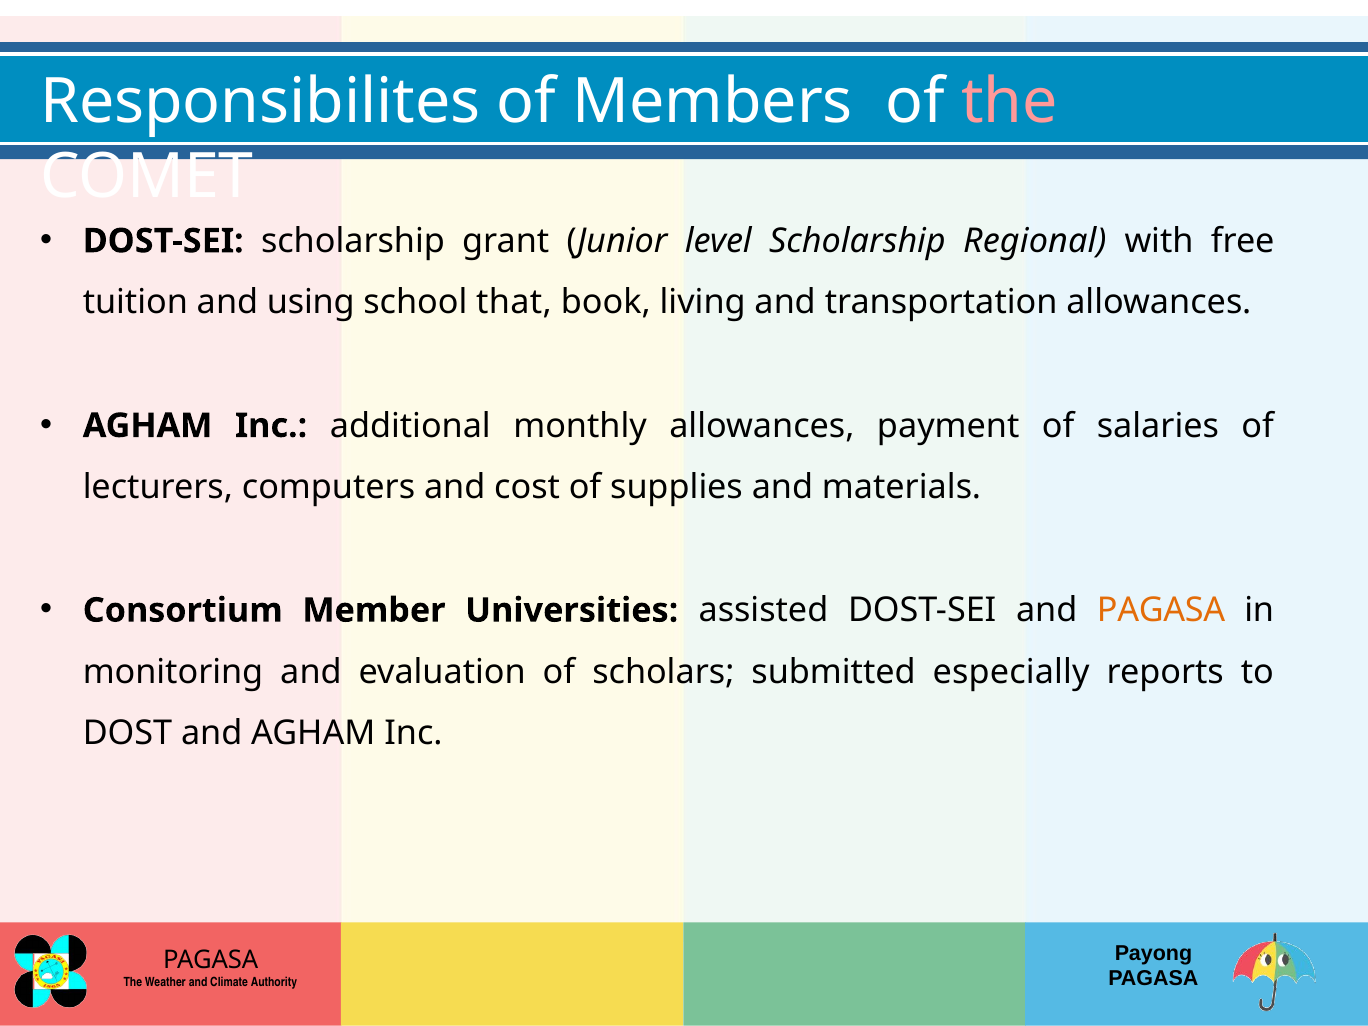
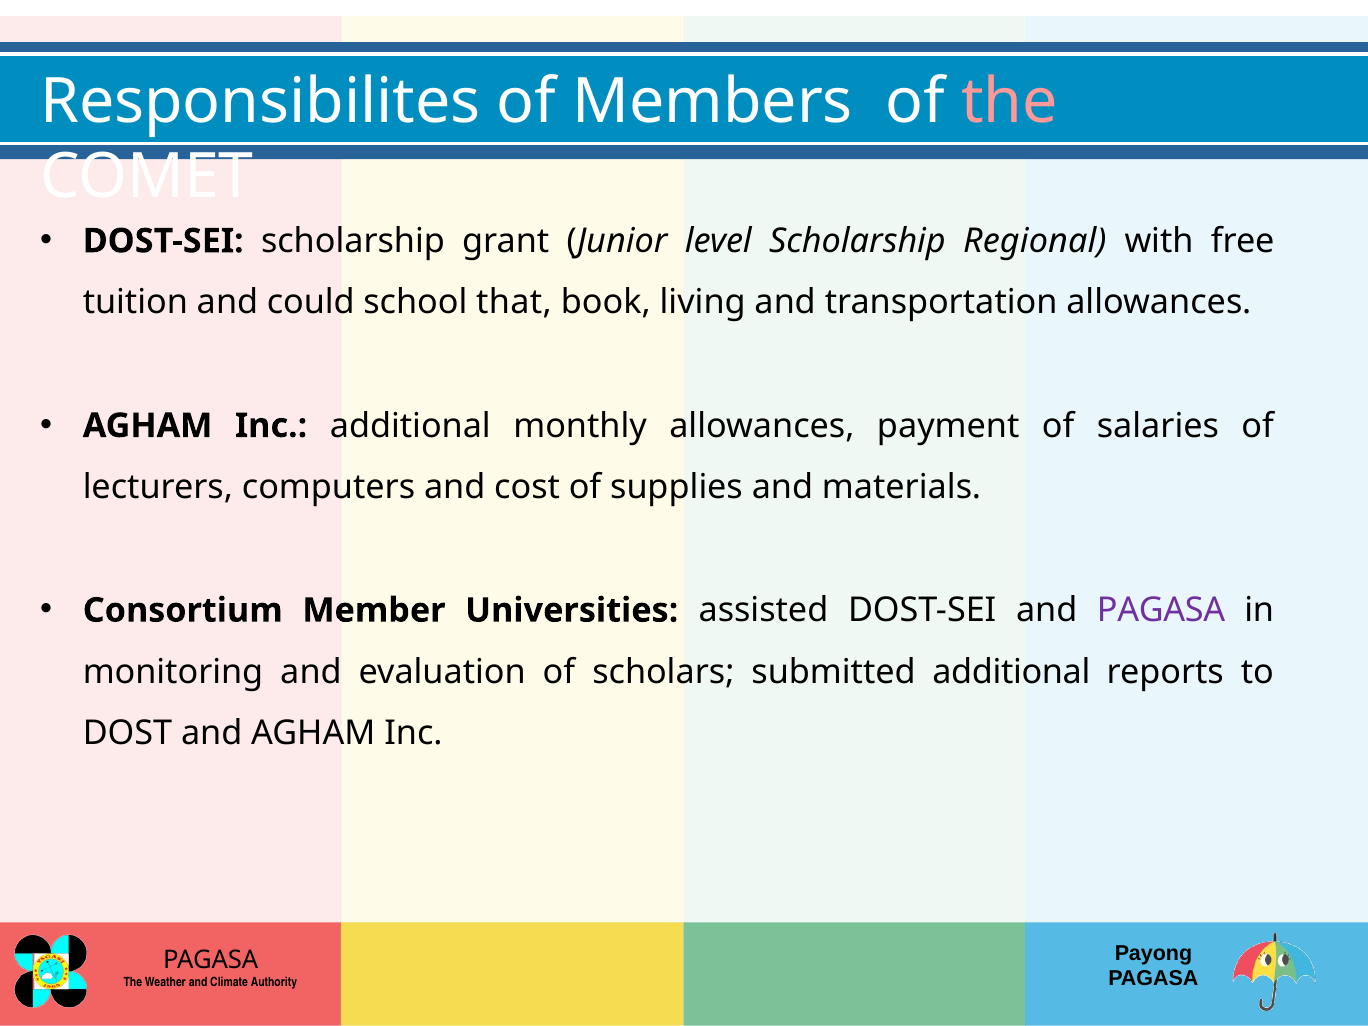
using: using -> could (311, 303)
PAGASA colour: orange -> purple (1161, 610)
submitted especially: especially -> additional (1011, 672)
